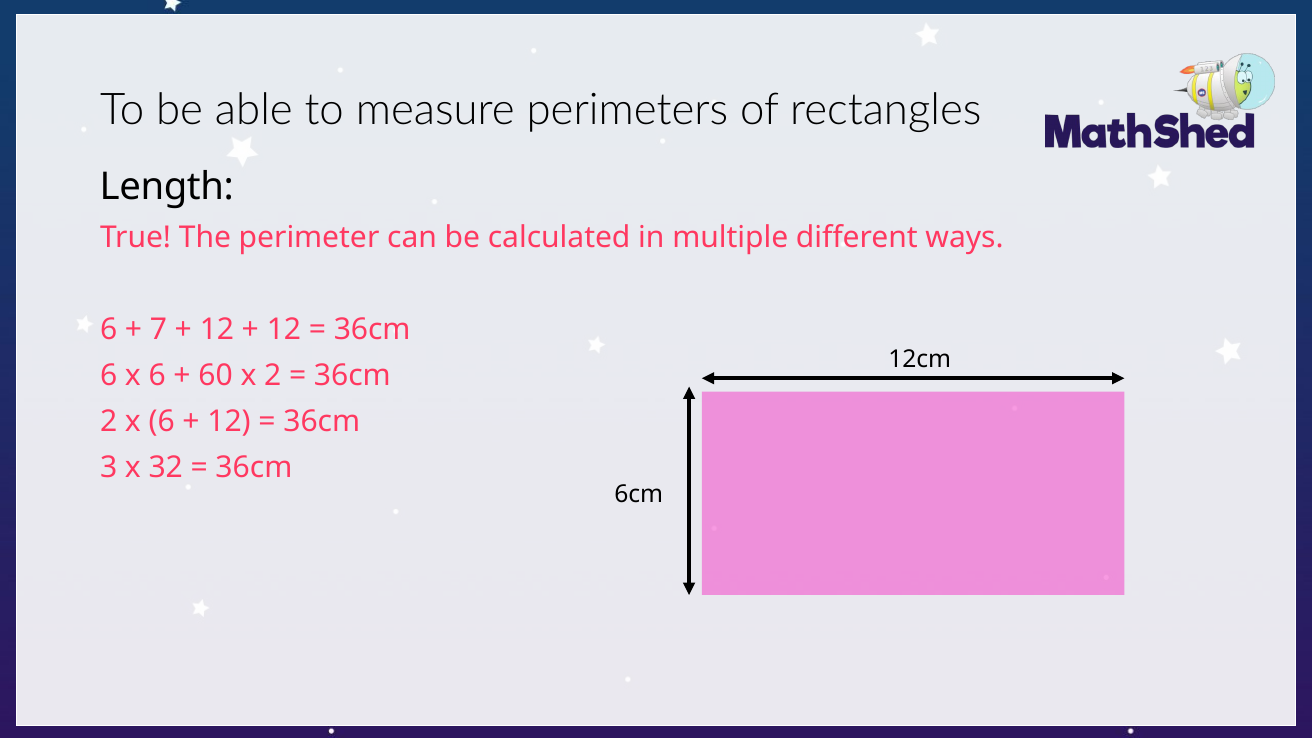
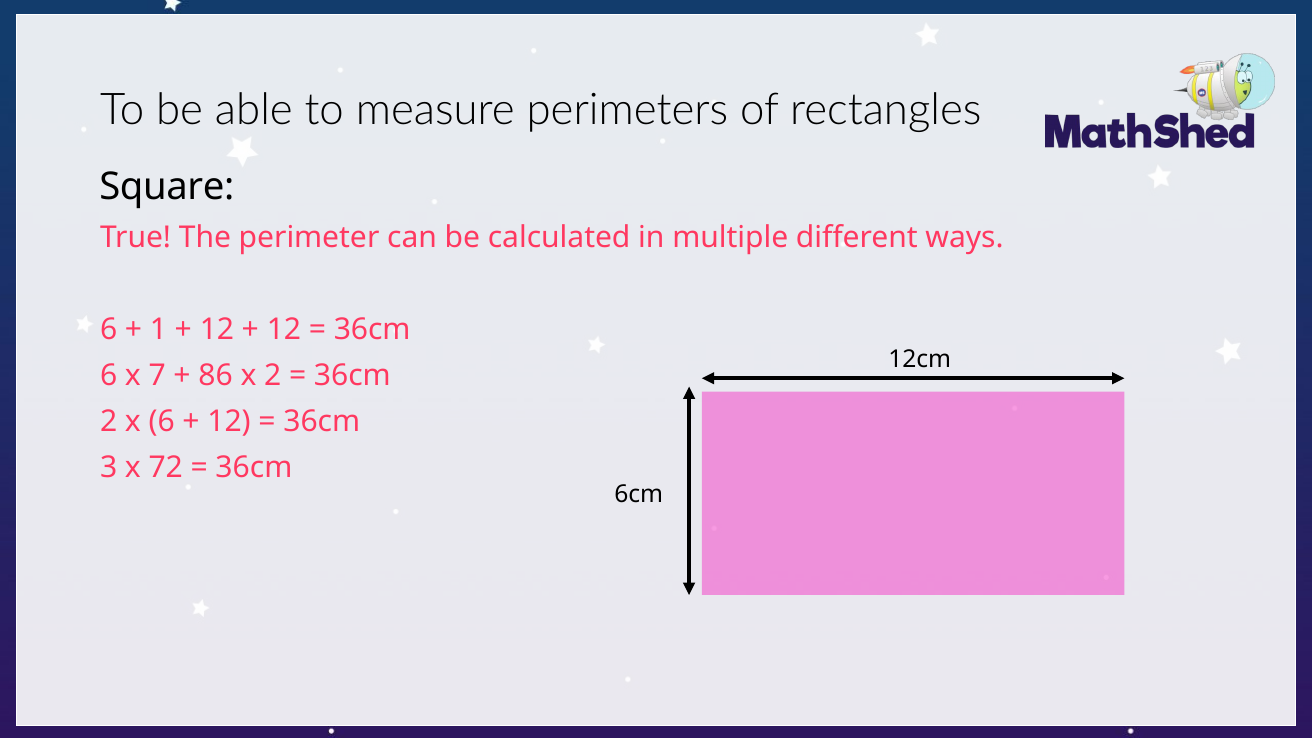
Length: Length -> Square (167, 186)
7: 7 -> 1 (158, 329)
6 x 6: 6 -> 7 (157, 375)
60: 60 -> 86 (216, 375)
32: 32 -> 72 (166, 468)
